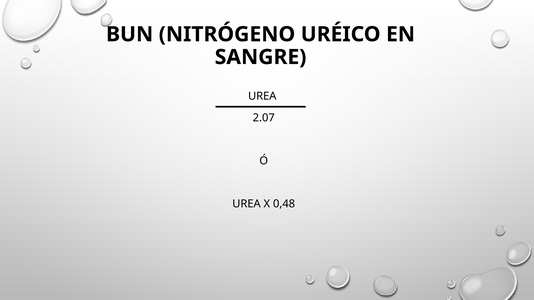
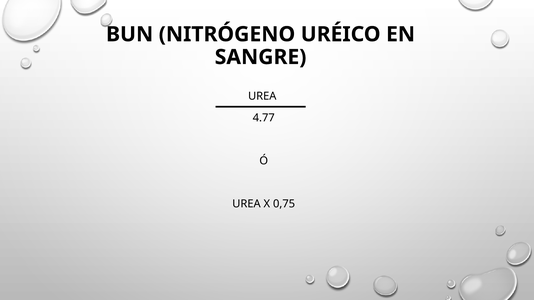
2.07: 2.07 -> 4.77 (264, 118)
0,48: 0,48 -> 0,75 (284, 204)
